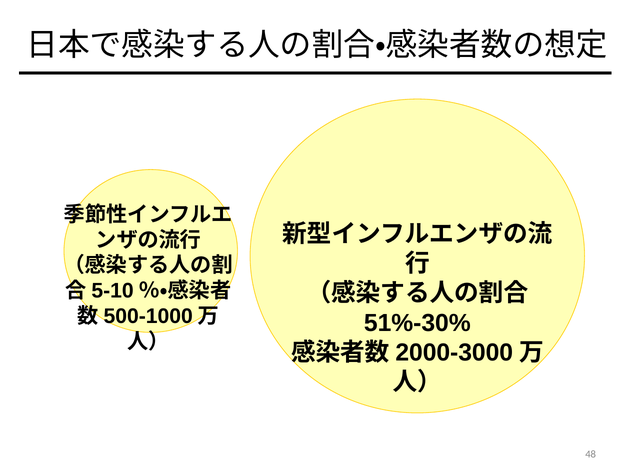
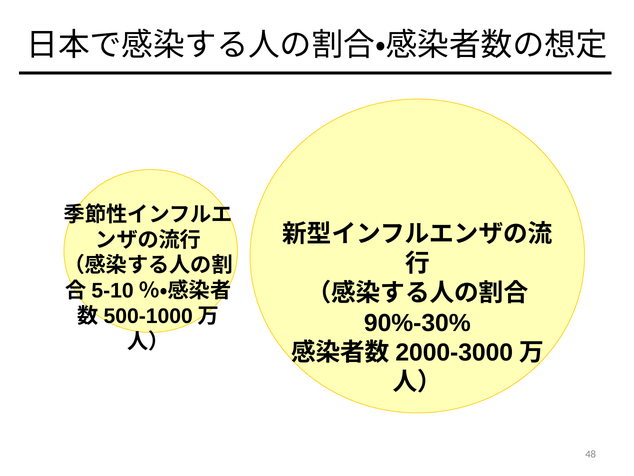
51%-30%: 51%-30% -> 90%-30% (417, 323)
